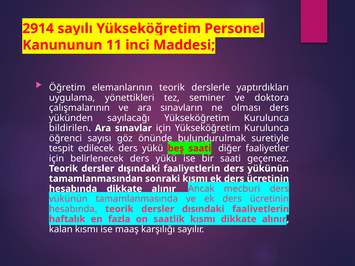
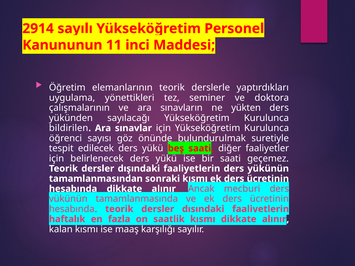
olması: olması -> yükten (246, 108)
